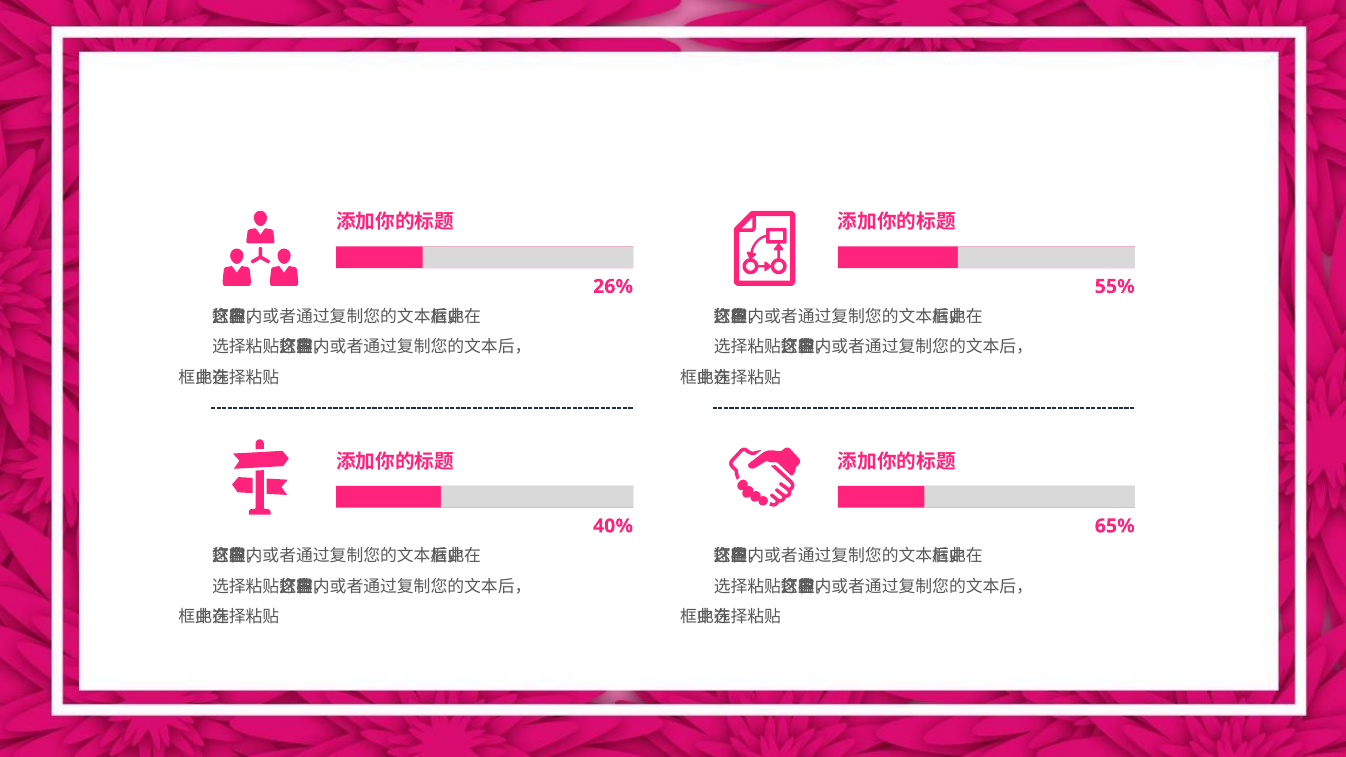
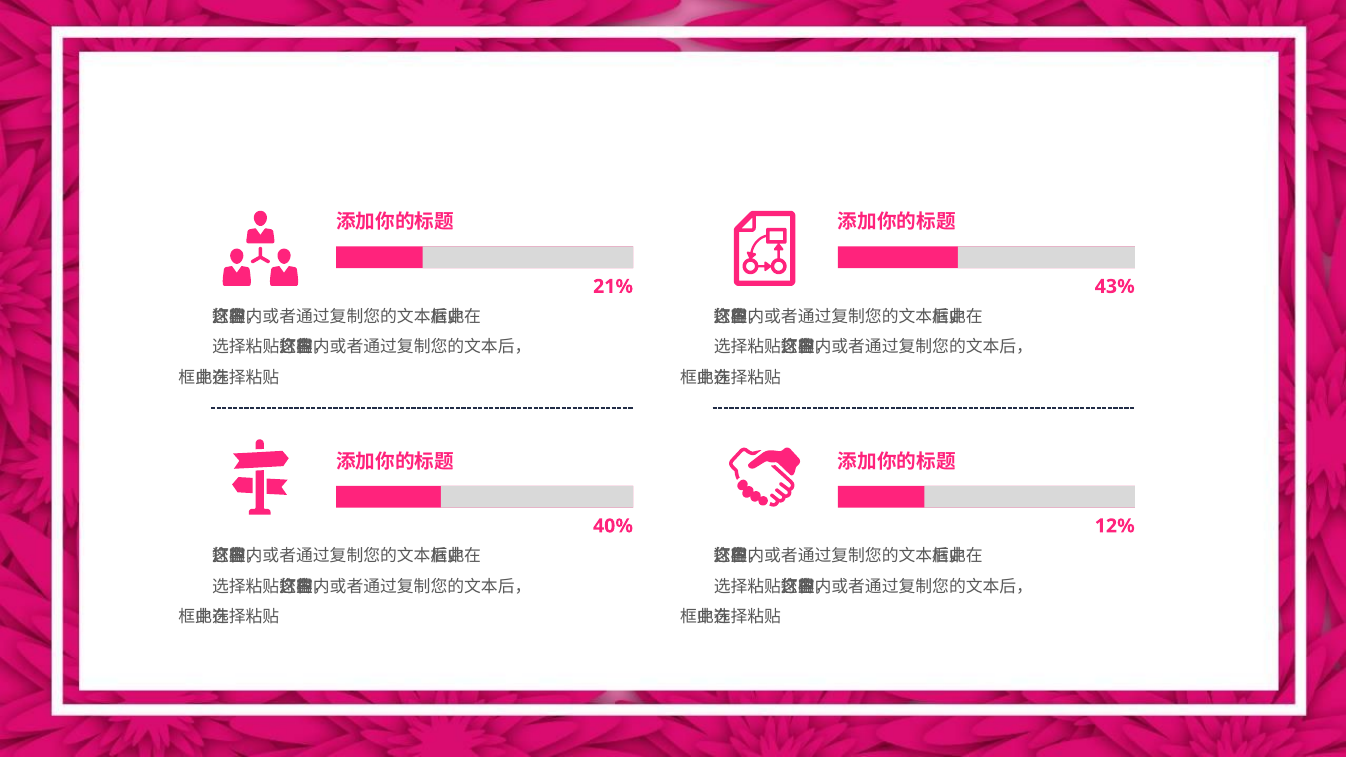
26%: 26% -> 21% (613, 287)
55%: 55% -> 43% (1115, 287)
65%: 65% -> 12% (1115, 526)
